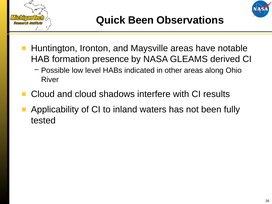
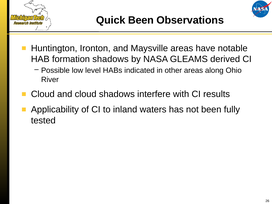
formation presence: presence -> shadows (110, 59)
